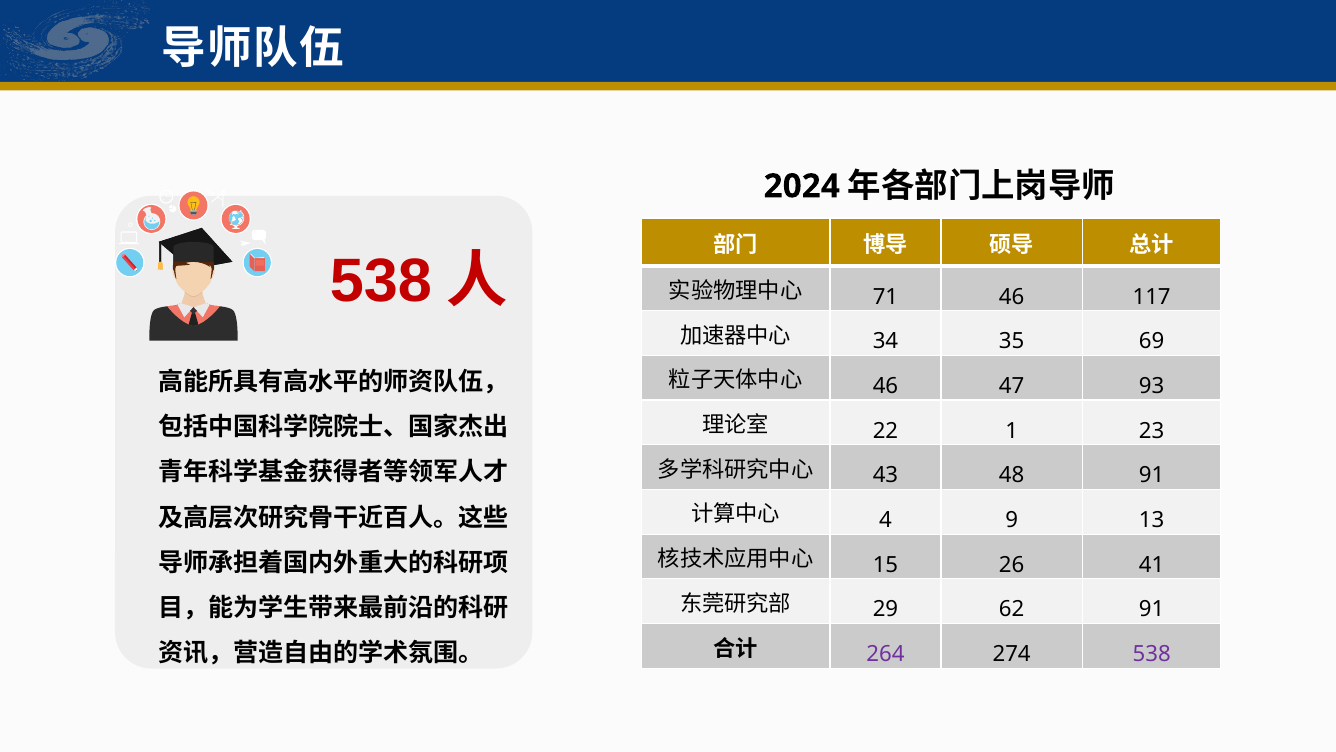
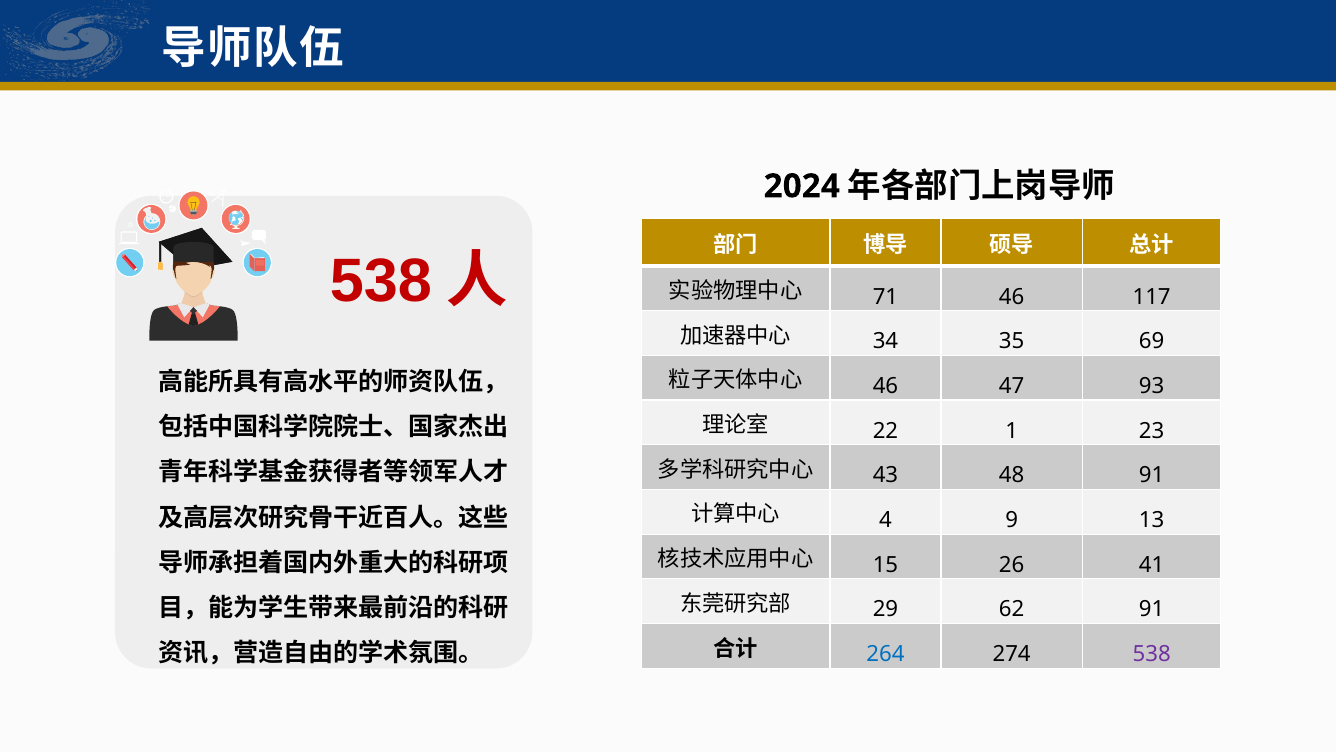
264 colour: purple -> blue (885, 654)
